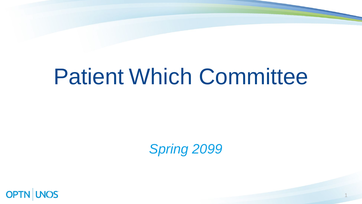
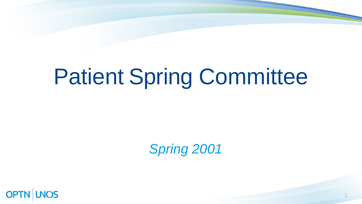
Patient Which: Which -> Spring (161, 77)
2099: 2099 -> 2001 (207, 149)
